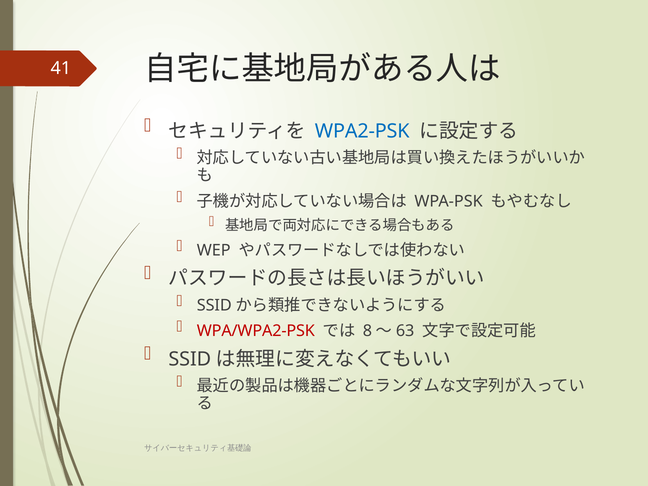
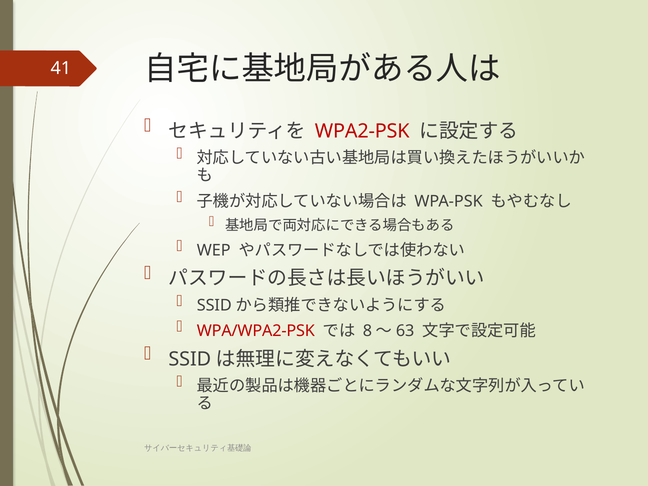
WPA2-PSK colour: blue -> red (362, 131)
